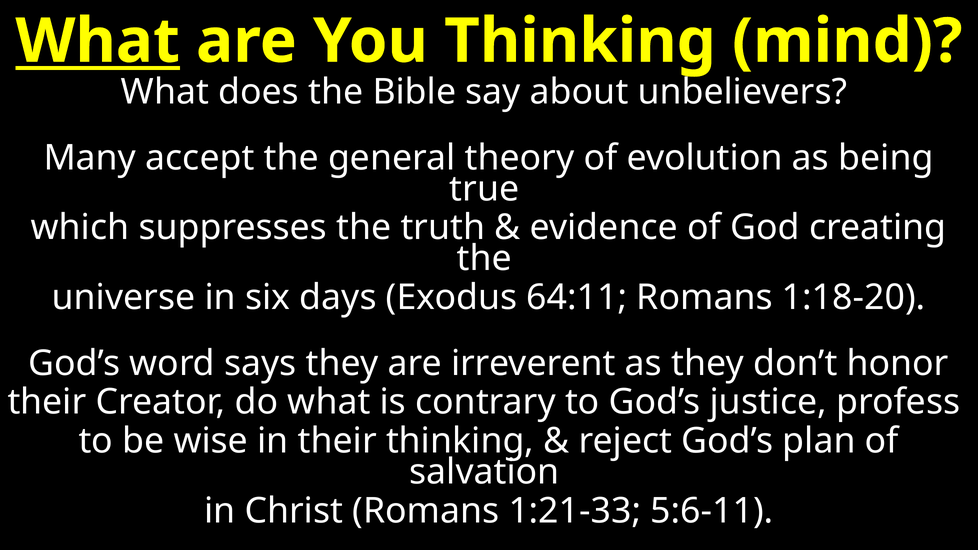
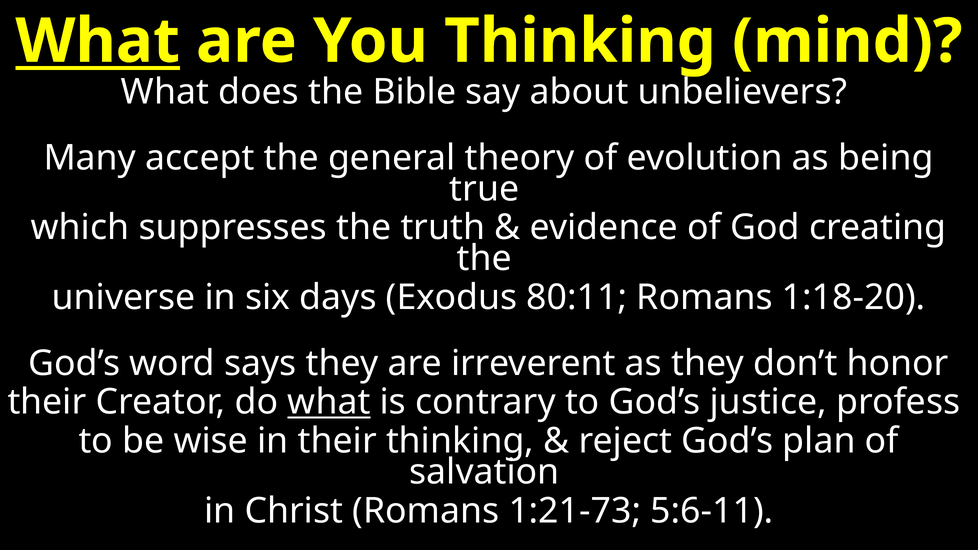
64:11: 64:11 -> 80:11 (577, 298)
what underline: none -> present (329, 402)
1:21-33: 1:21-33 -> 1:21-73 (575, 511)
